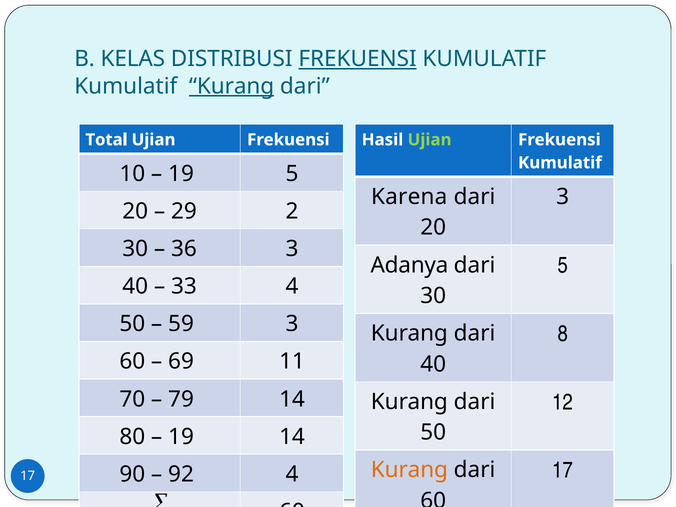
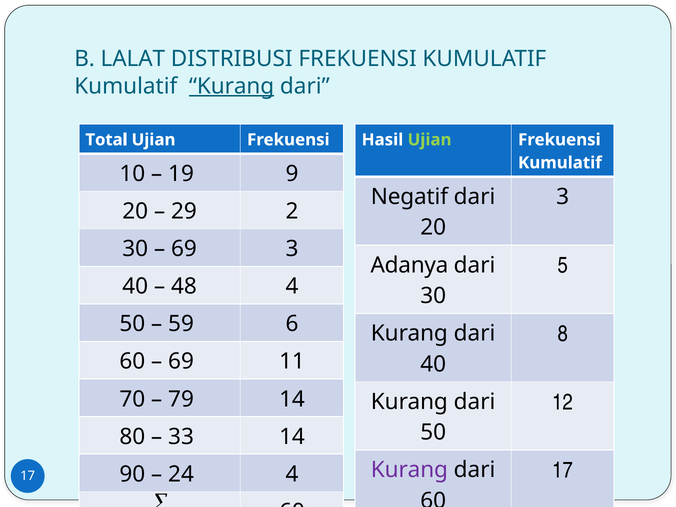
KELAS: KELAS -> LALAT (133, 59)
FREKUENSI underline: present -> none (358, 59)
19 5: 5 -> 9 (292, 174)
Karena: Karena -> Negatif (409, 197)
36: 36 -> 69 (184, 249)
33: 33 -> 48 (184, 286)
59 3: 3 -> 6 (292, 324)
19: 19 -> 33 (181, 437)
Kurang colour: orange -> purple (409, 470)
92: 92 -> 24 (181, 474)
